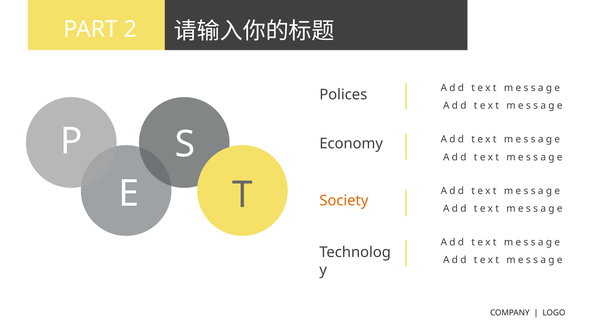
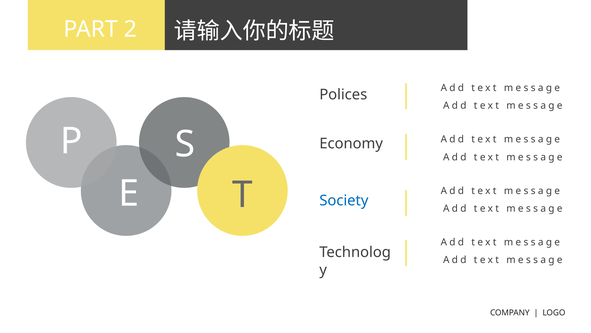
Society colour: orange -> blue (344, 200)
